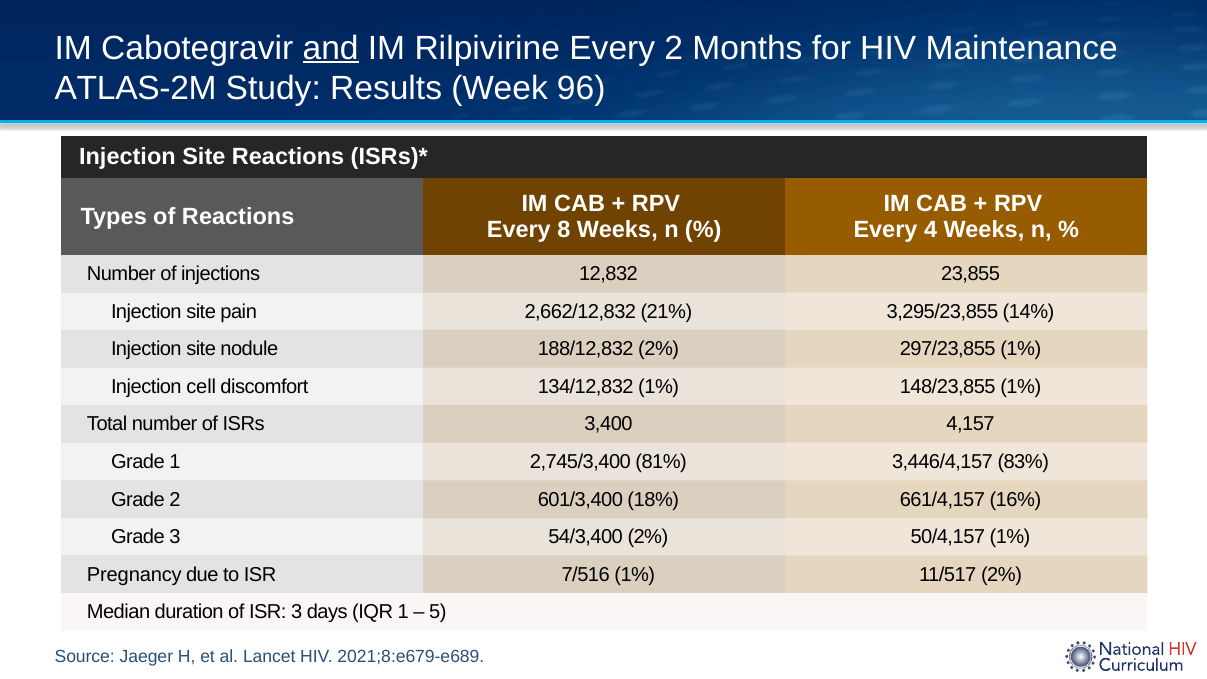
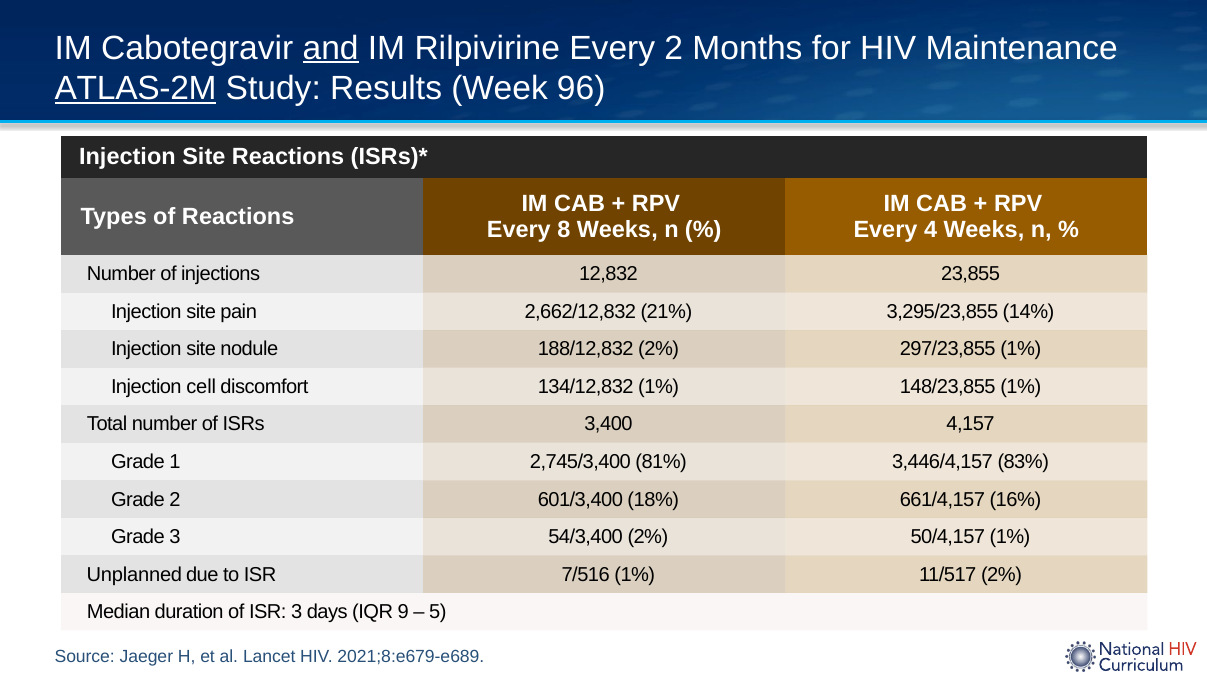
ATLAS-2M underline: none -> present (136, 88)
Pregnancy: Pregnancy -> Unplanned (134, 574)
IQR 1: 1 -> 9 (403, 612)
